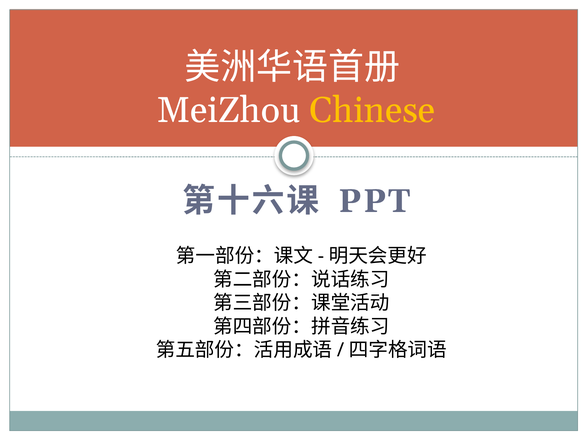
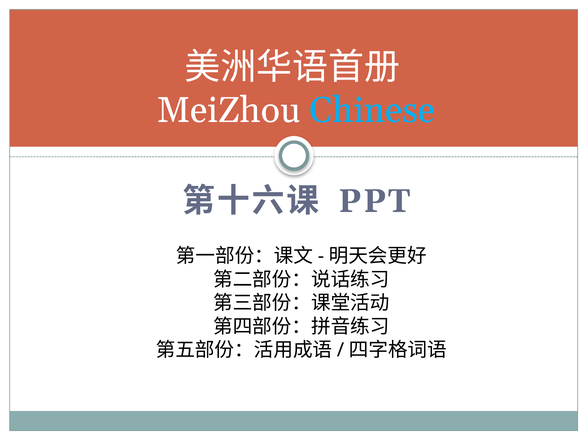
Chinese colour: yellow -> light blue (372, 110)
